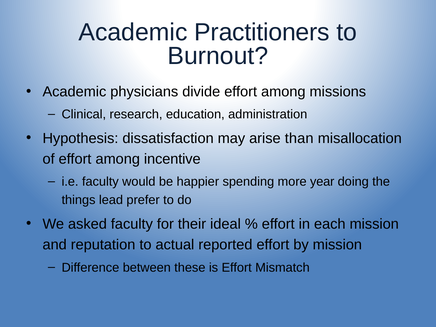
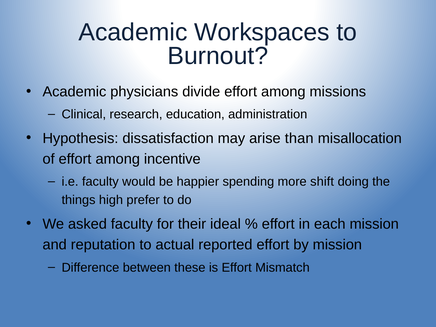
Practitioners: Practitioners -> Workspaces (262, 32)
year: year -> shift (322, 182)
lead: lead -> high (111, 200)
